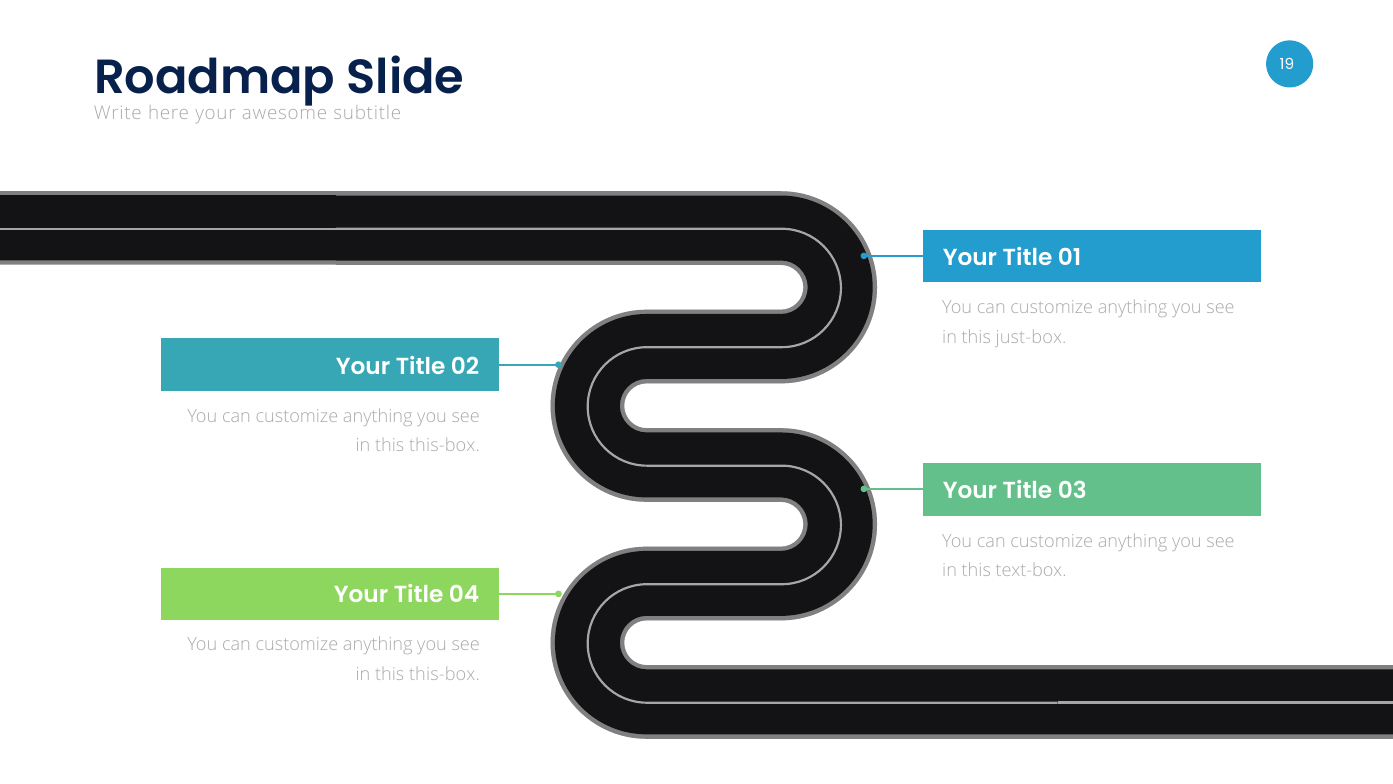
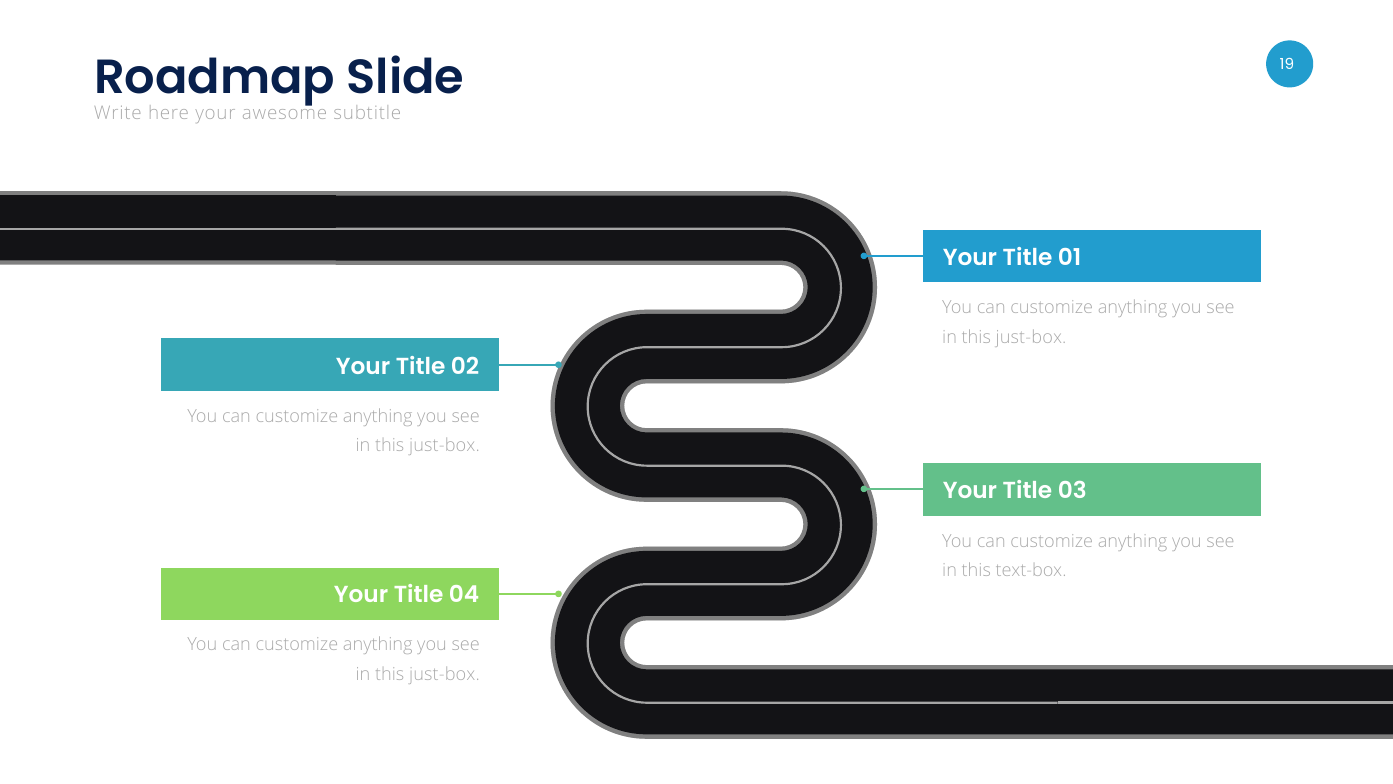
this-box: this-box -> just-box (444, 446)
this-box: this-box -> just-box (444, 674)
